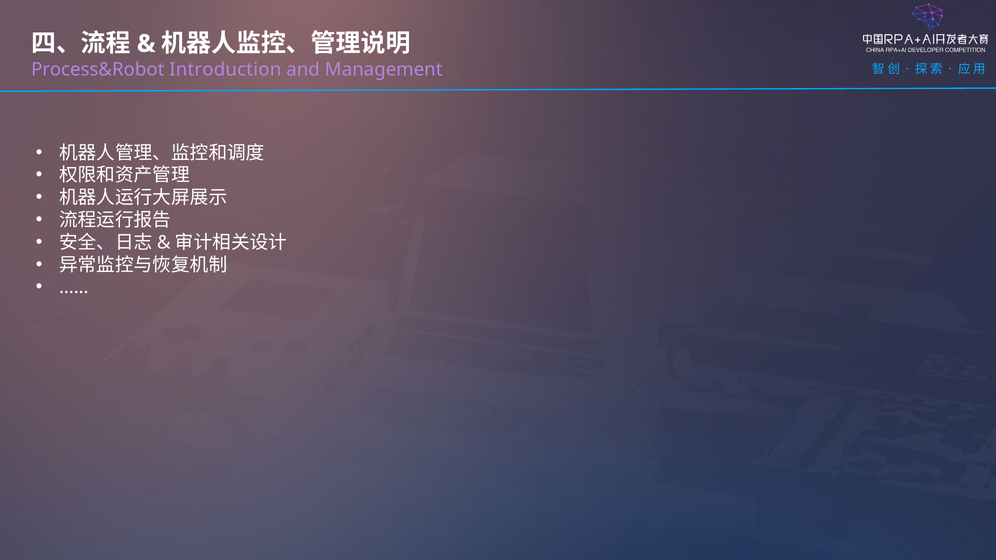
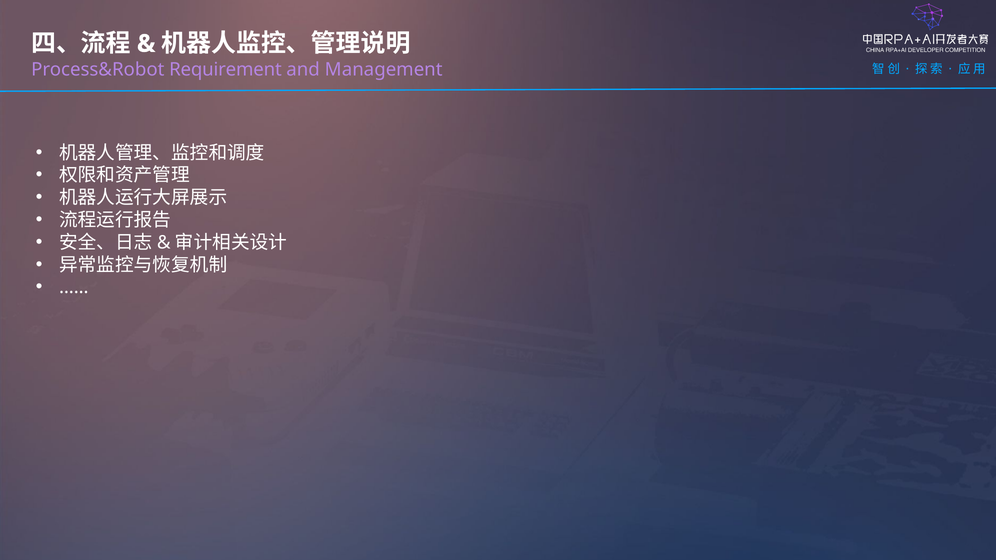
Introduction: Introduction -> Requirement (225, 69)
